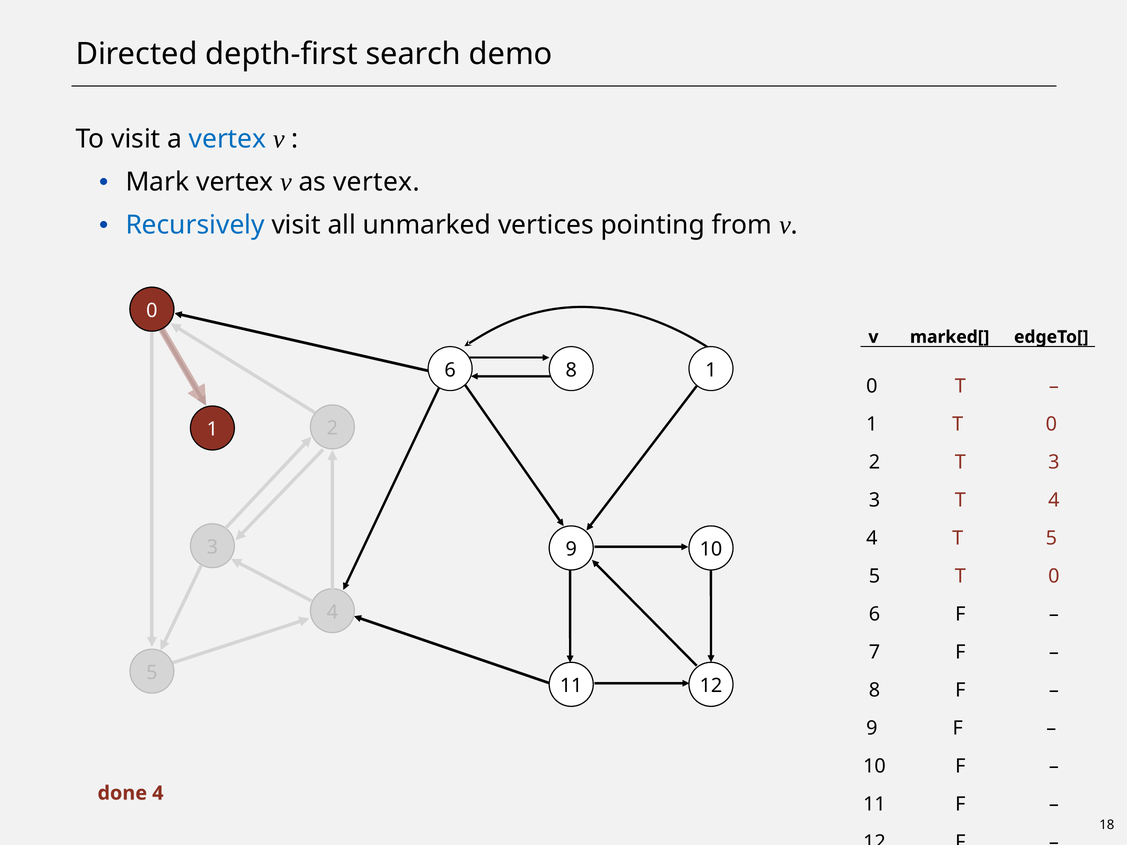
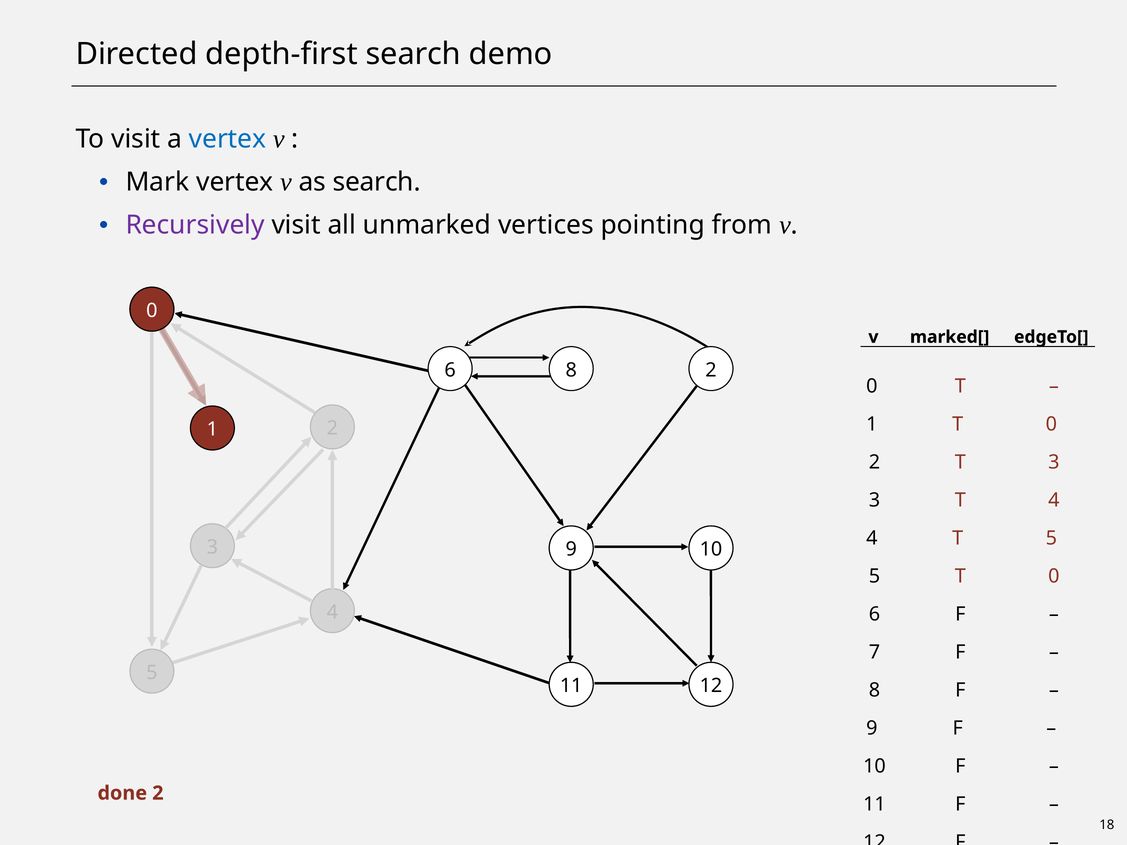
as vertex: vertex -> search (377, 182)
Recursively colour: blue -> purple (195, 225)
8 1: 1 -> 2 (711, 370)
done 4: 4 -> 2 (158, 793)
